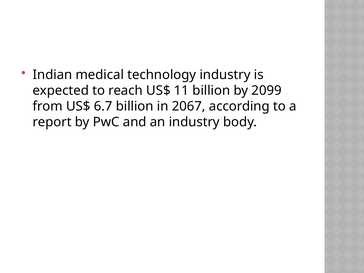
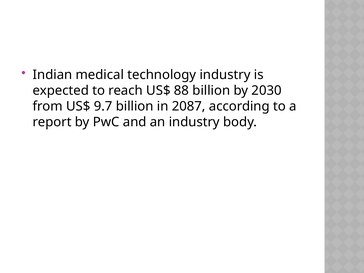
11: 11 -> 88 (181, 90)
2099: 2099 -> 2030 (267, 90)
6.7: 6.7 -> 9.7 (103, 106)
2067: 2067 -> 2087 (189, 106)
